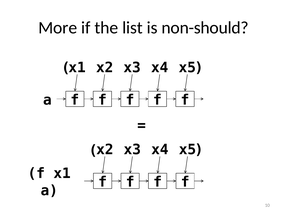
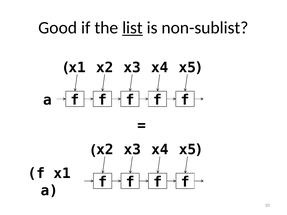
More: More -> Good (58, 28)
list underline: none -> present (133, 28)
non-should: non-should -> non-sublist (205, 28)
